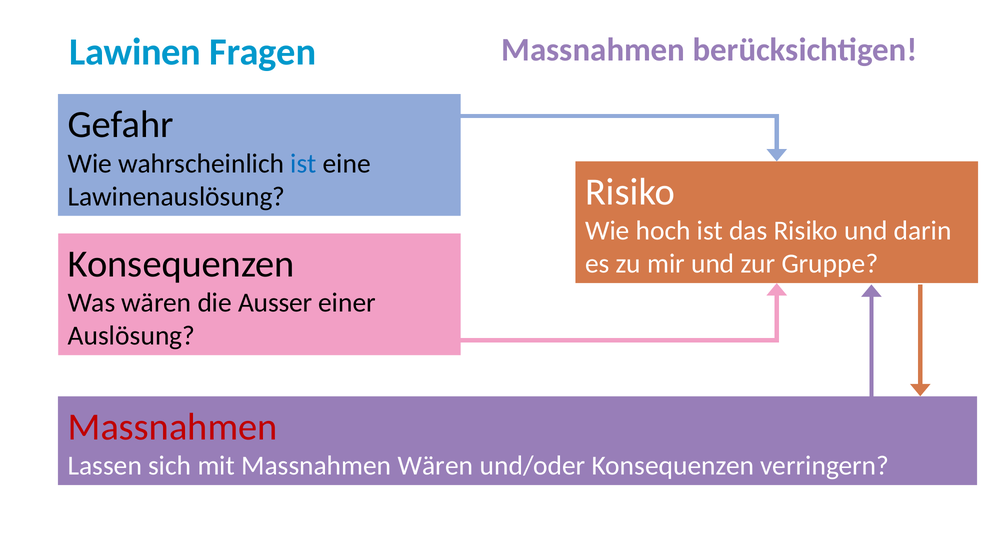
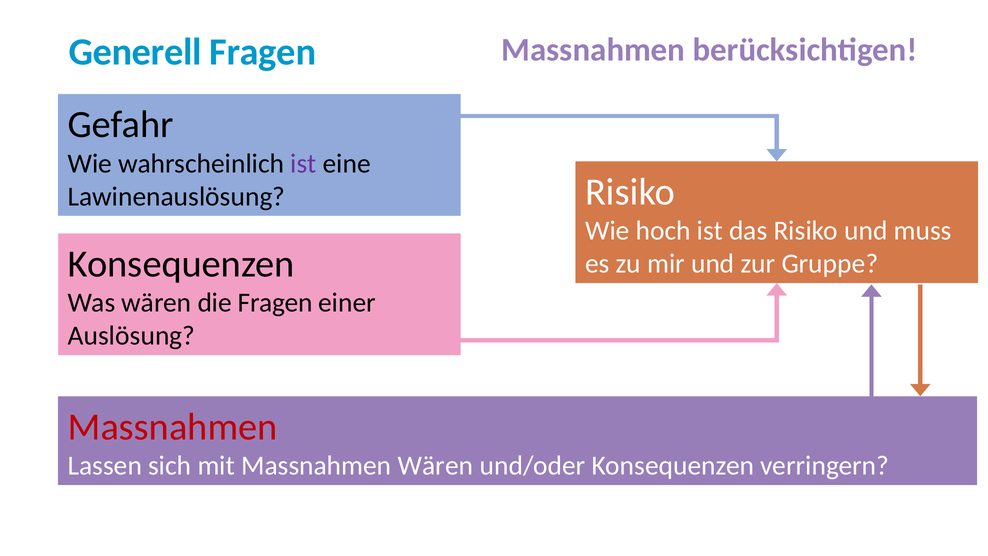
Lawinen: Lawinen -> Generell (135, 52)
ist colour: blue -> purple (303, 163)
darin: darin -> muss (923, 231)
die Ausser: Ausser -> Fragen (275, 303)
